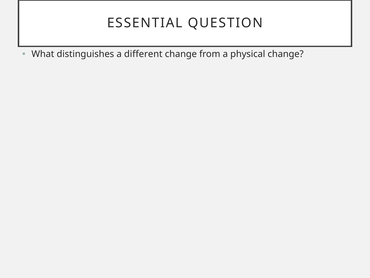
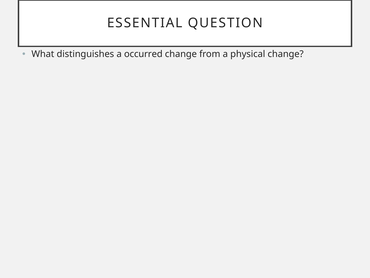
different: different -> occurred (143, 54)
